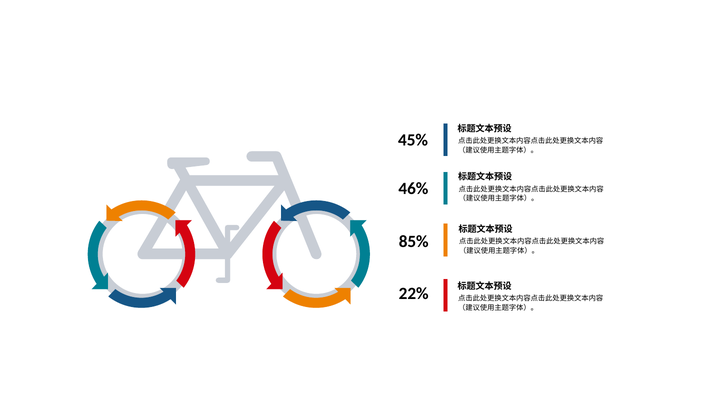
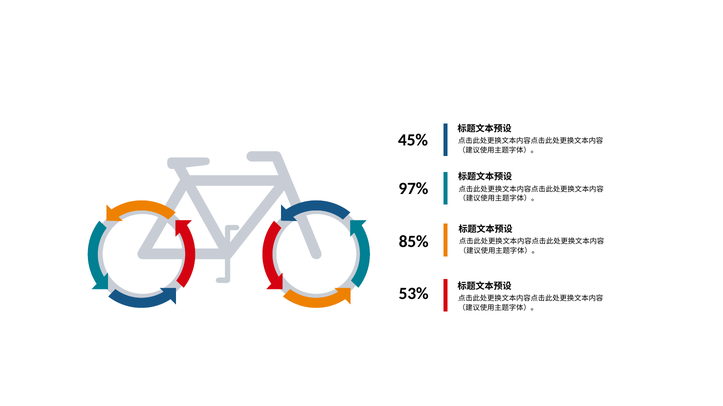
46%: 46% -> 97% (413, 189)
22%: 22% -> 53% (414, 294)
